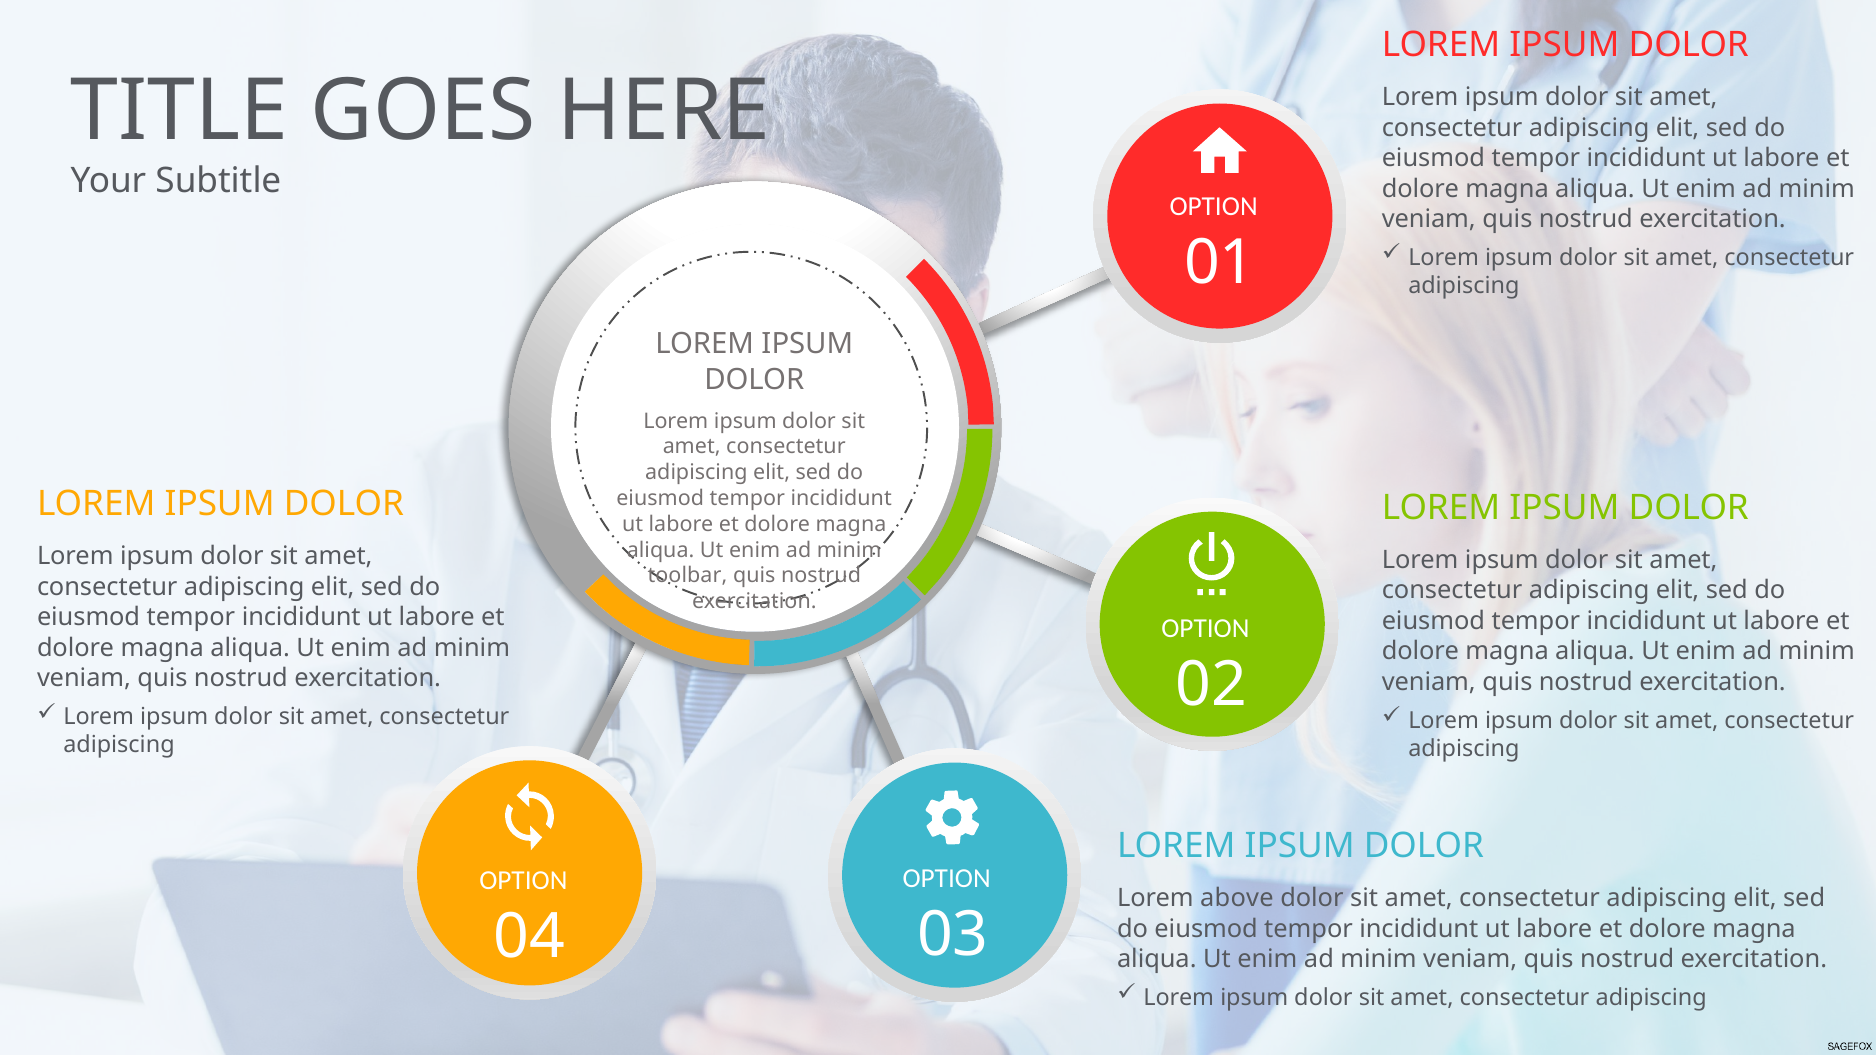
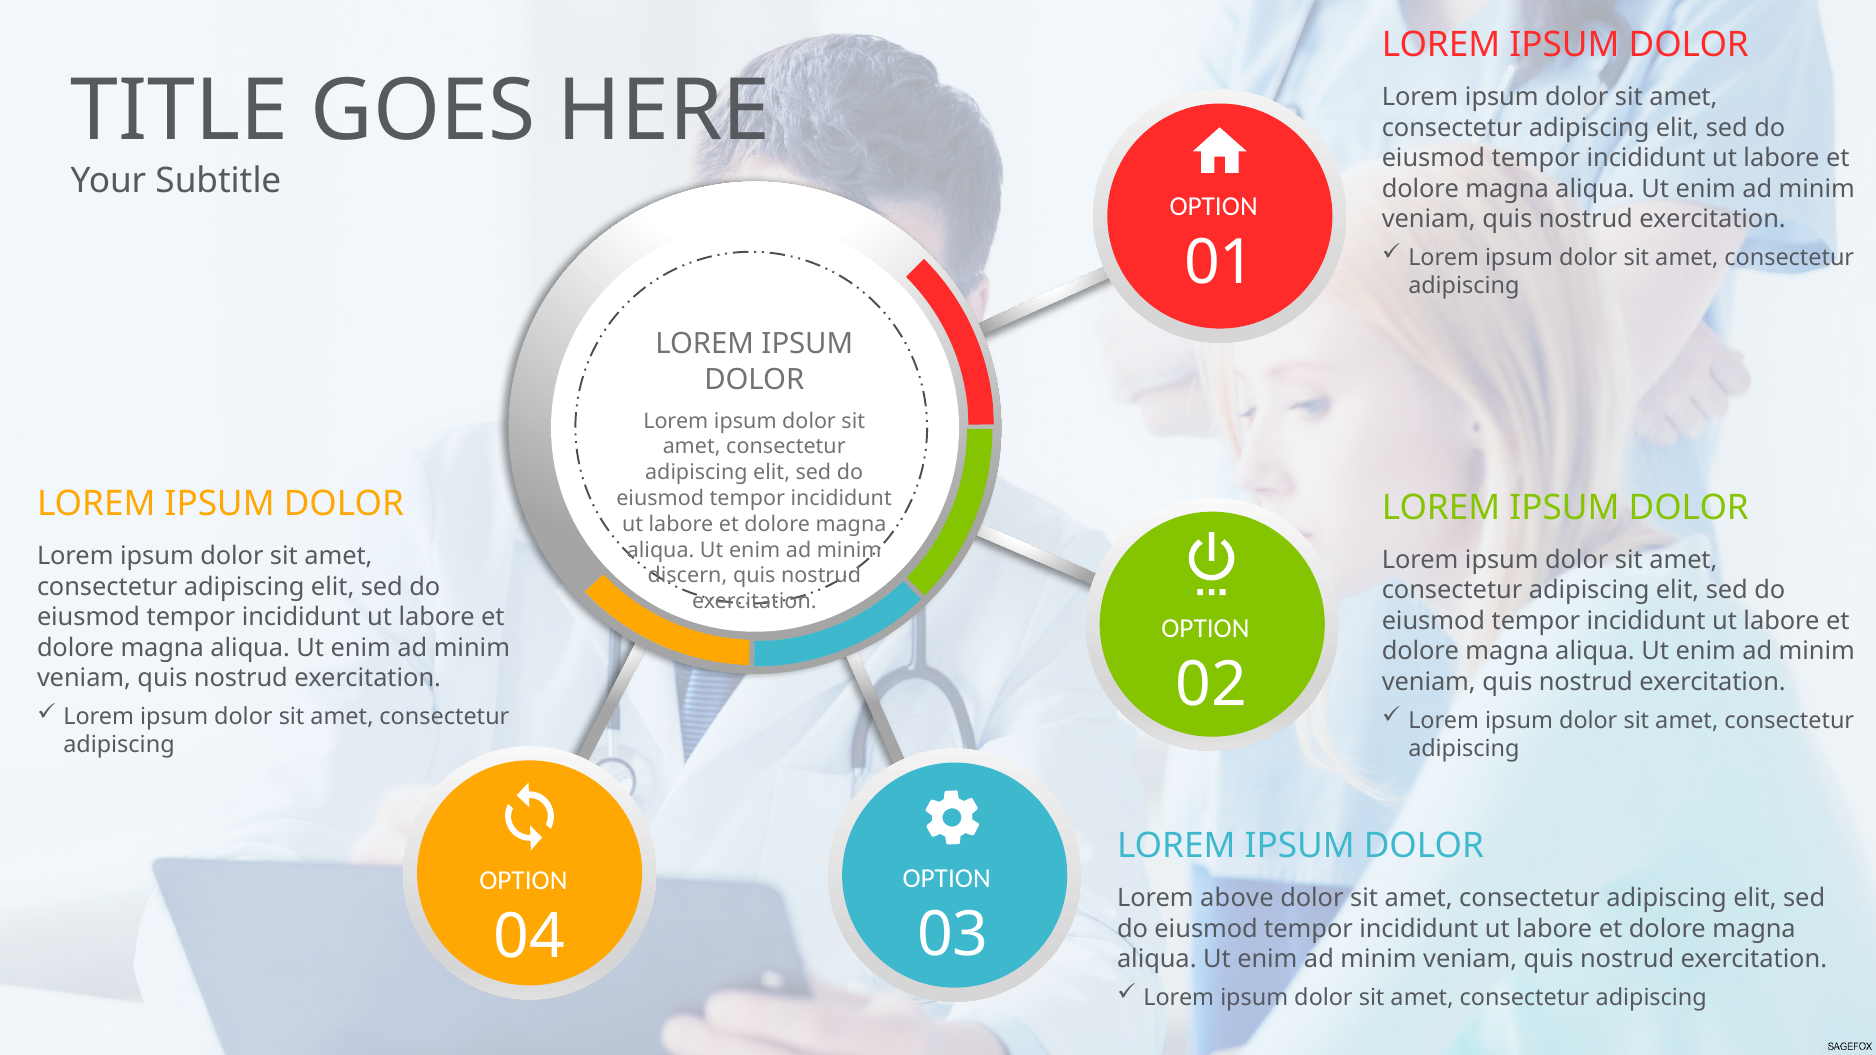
toolbar: toolbar -> discern (687, 576)
